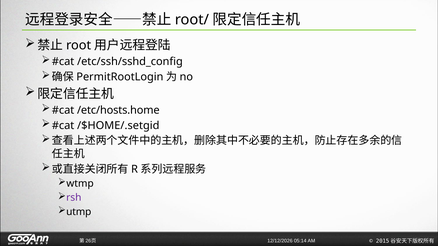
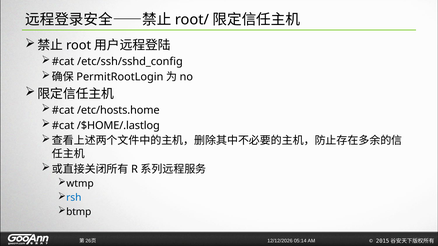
/$HOME/.setgid: /$HOME/.setgid -> /$HOME/.lastlog (118, 126)
rsh colour: purple -> blue (74, 198)
utmp: utmp -> btmp (79, 212)
